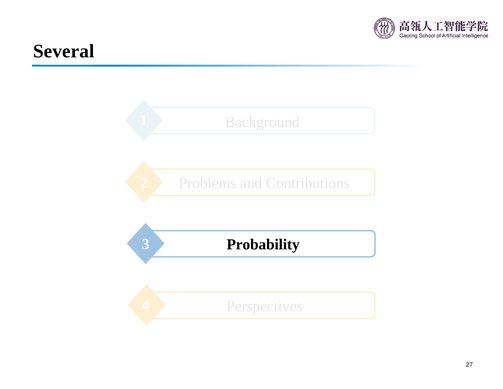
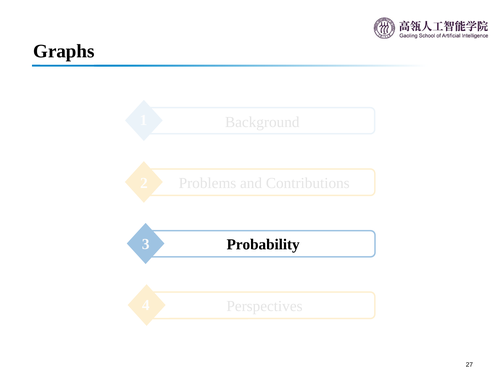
Several: Several -> Graphs (64, 51)
